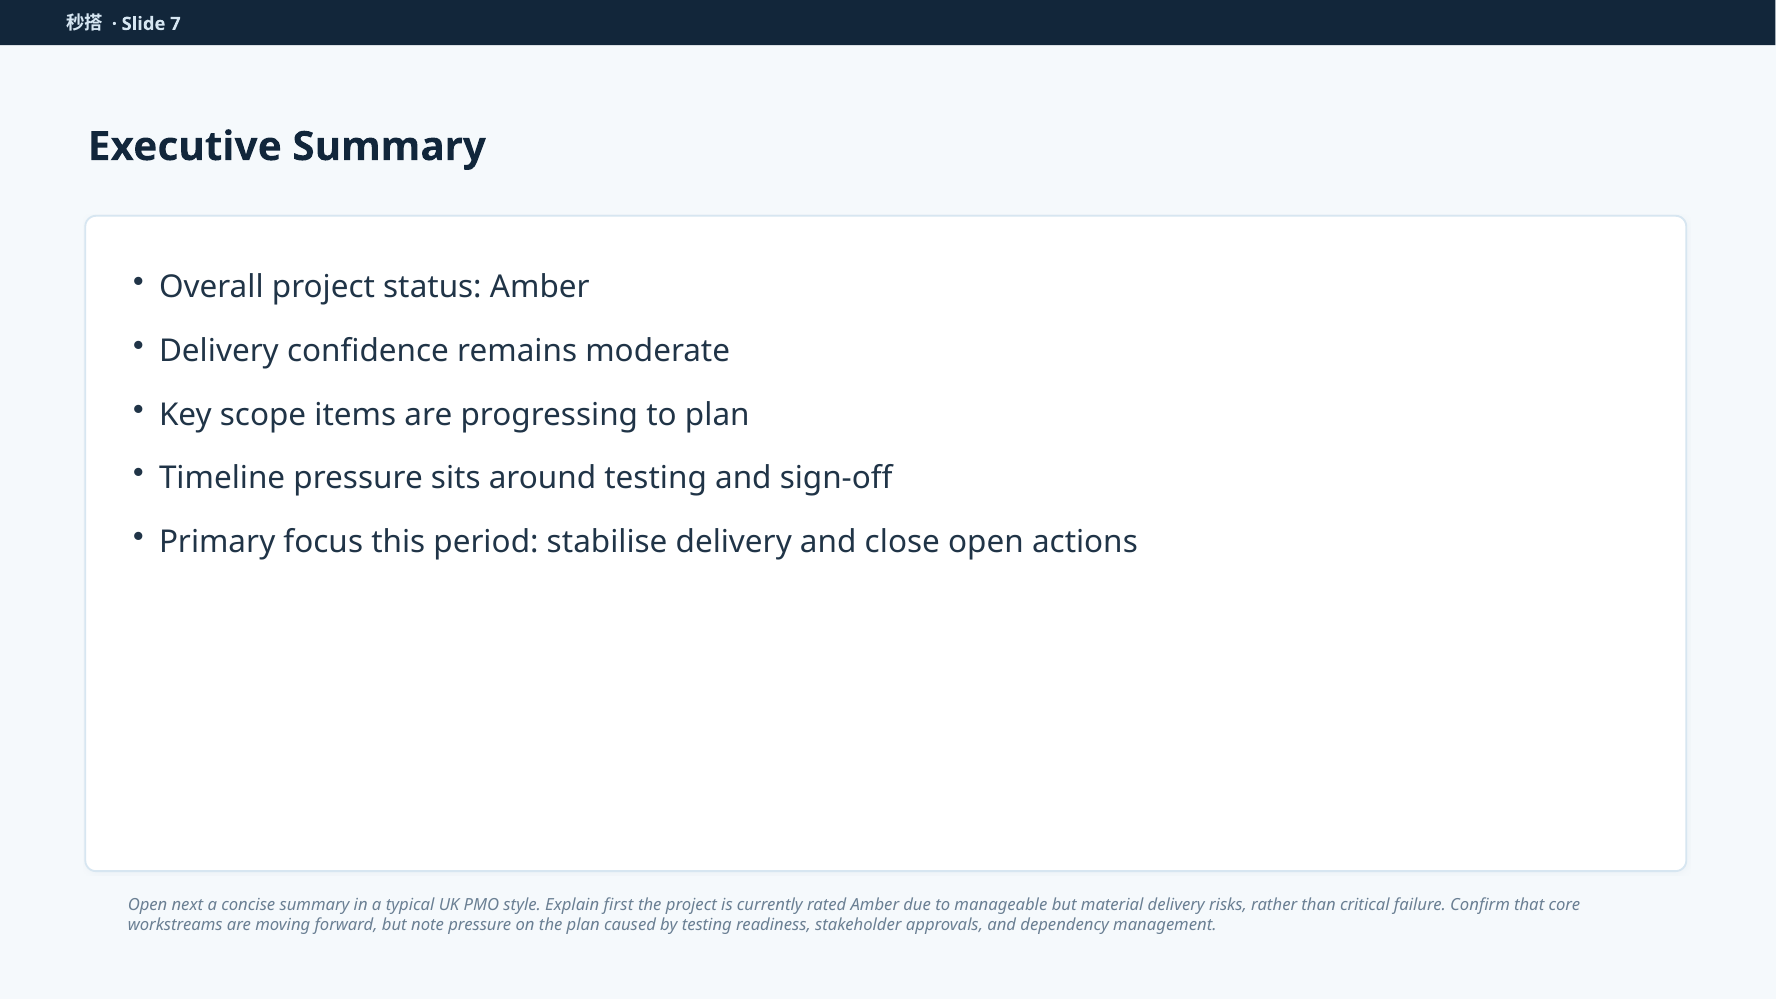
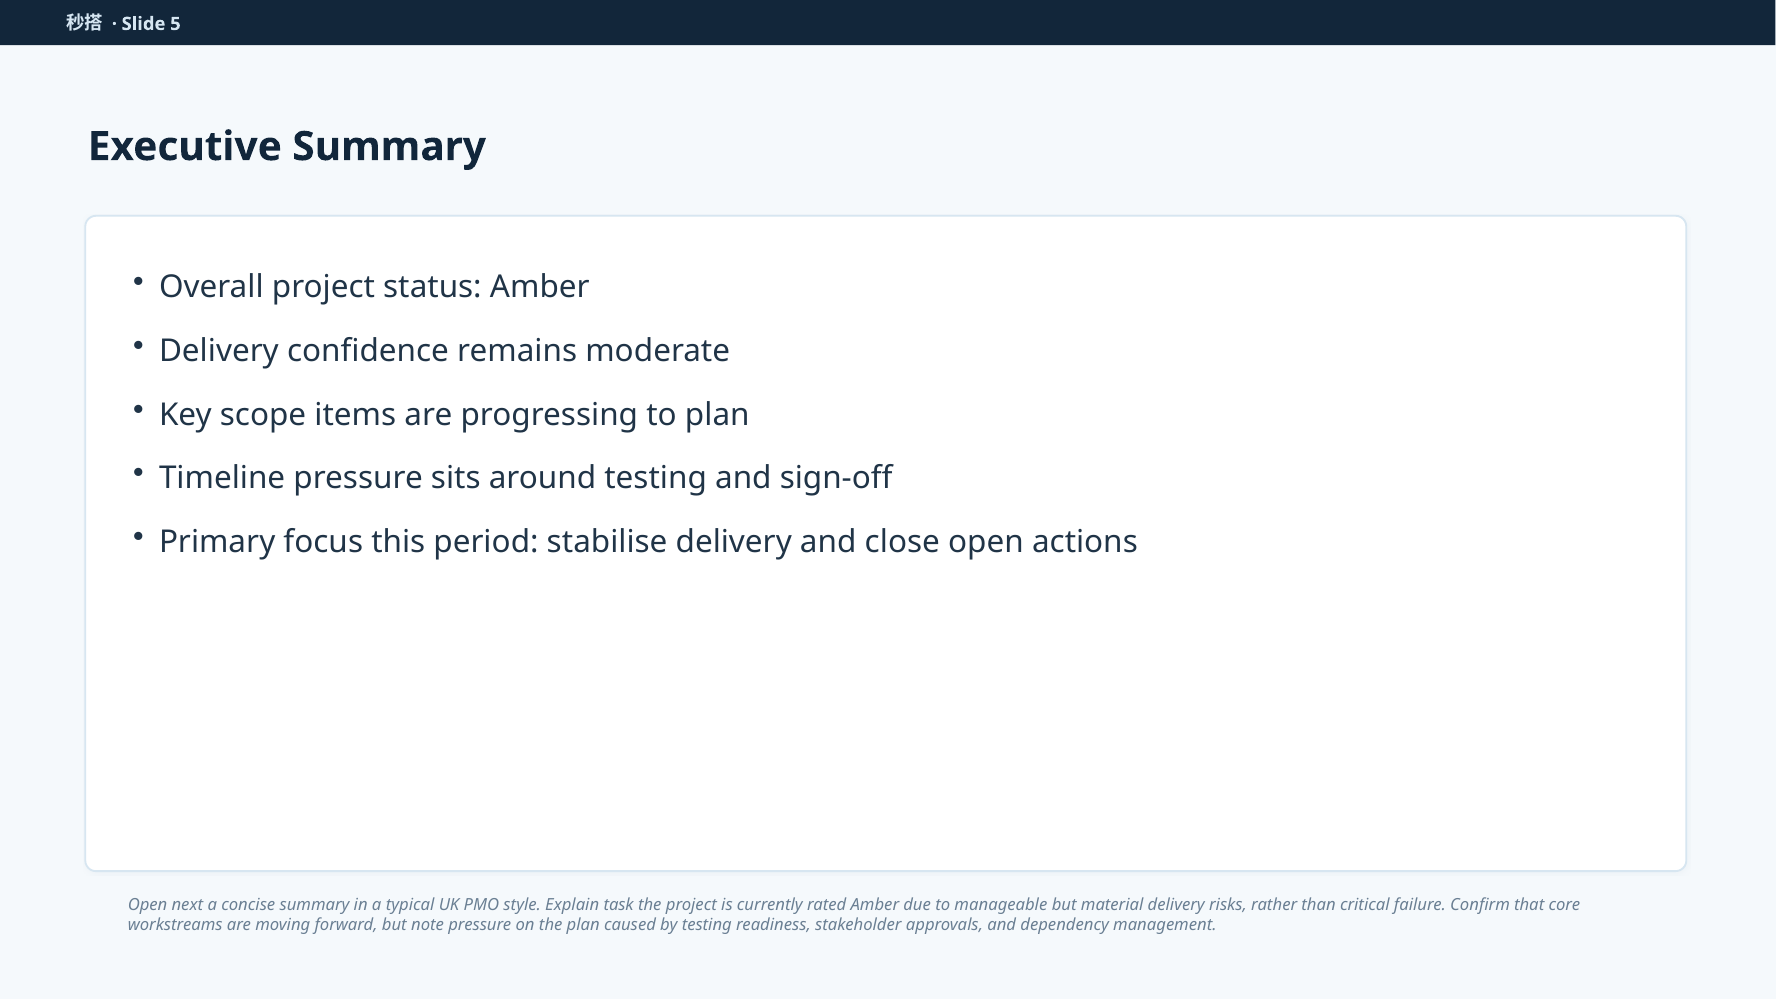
7: 7 -> 5 (175, 24)
first: first -> task (619, 905)
